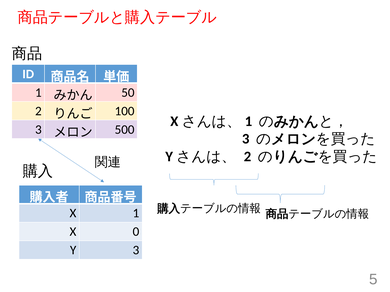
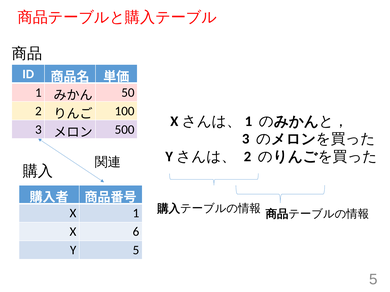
0: 0 -> 6 (136, 232)
Y 3: 3 -> 5 (136, 251)
